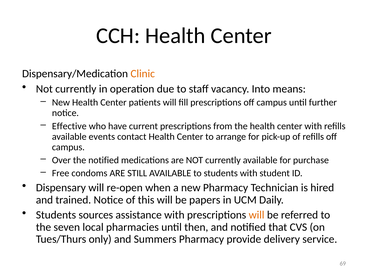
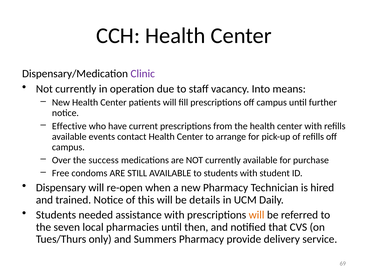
Clinic colour: orange -> purple (143, 74)
the notified: notified -> success (104, 160)
papers: papers -> details (205, 200)
sources: sources -> needed (96, 215)
